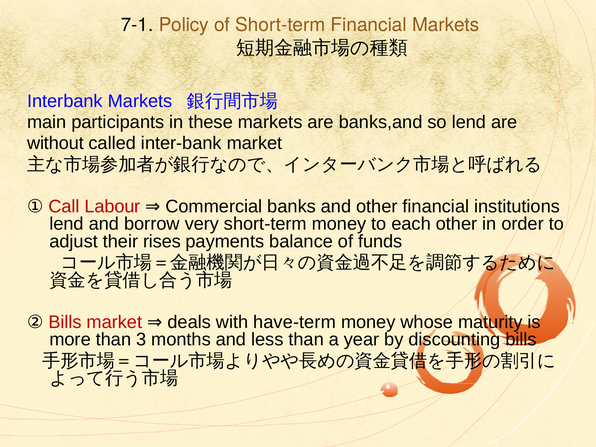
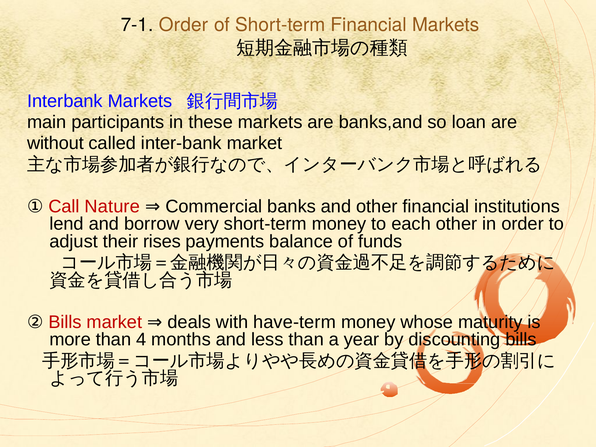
7-1 Policy: Policy -> Order (184, 25)
so lend: lend -> loan (469, 122)
Labour: Labour -> Nature (112, 207)
3: 3 -> 4 (141, 340)
